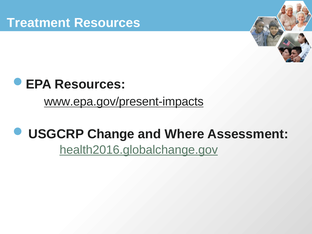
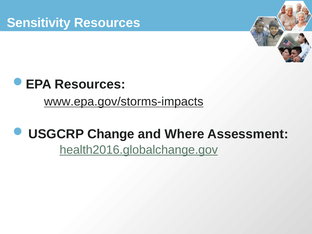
Treatment: Treatment -> Sensitivity (39, 23)
www.epa.gov/present-impacts: www.epa.gov/present-impacts -> www.epa.gov/storms-impacts (124, 102)
